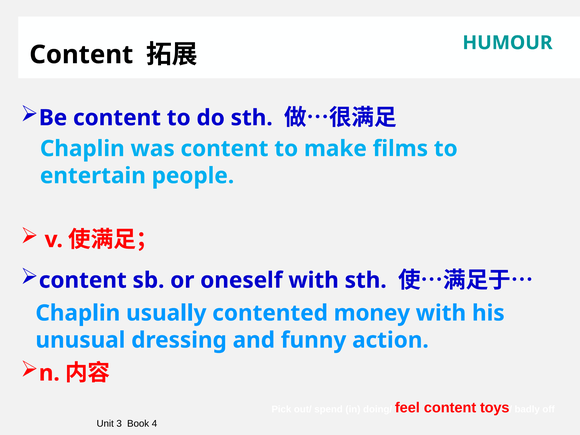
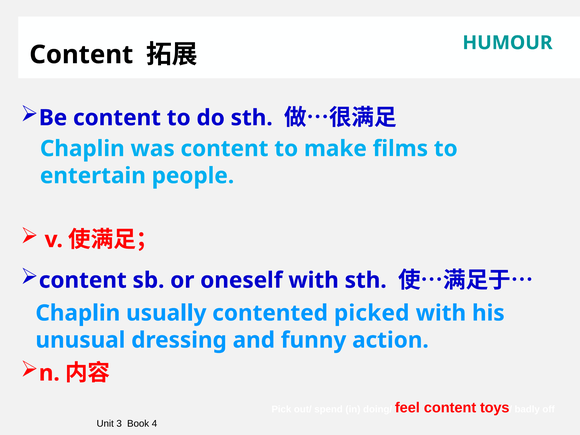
money: money -> picked (372, 313)
